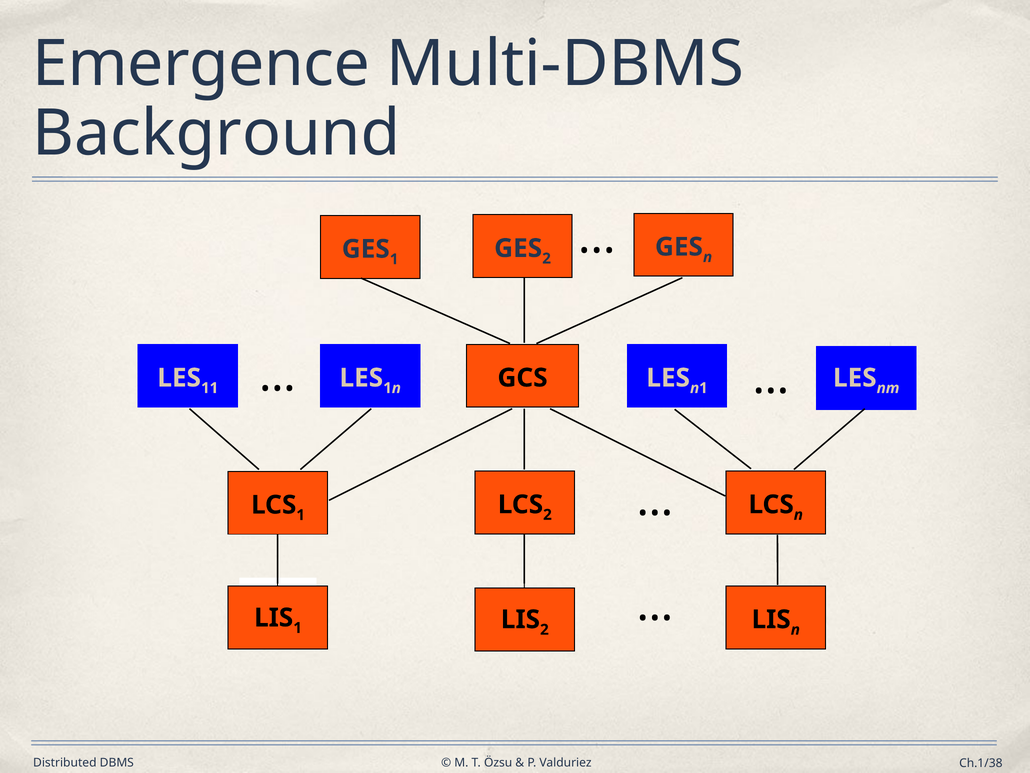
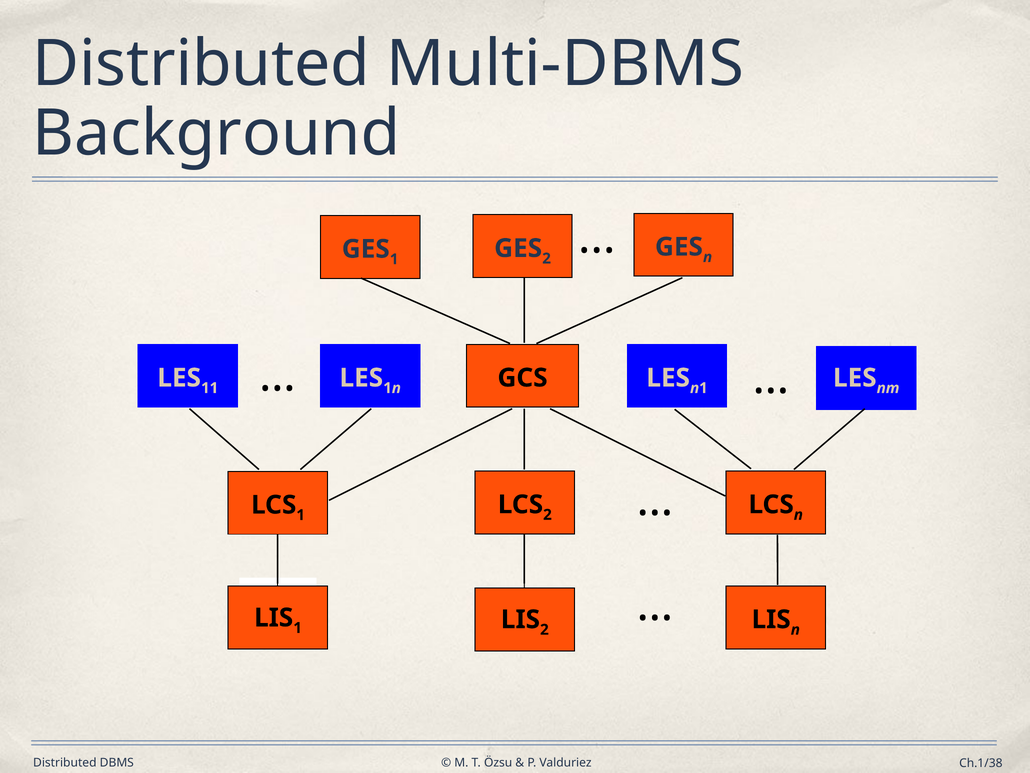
Emergence: Emergence -> Distributed (201, 64)
